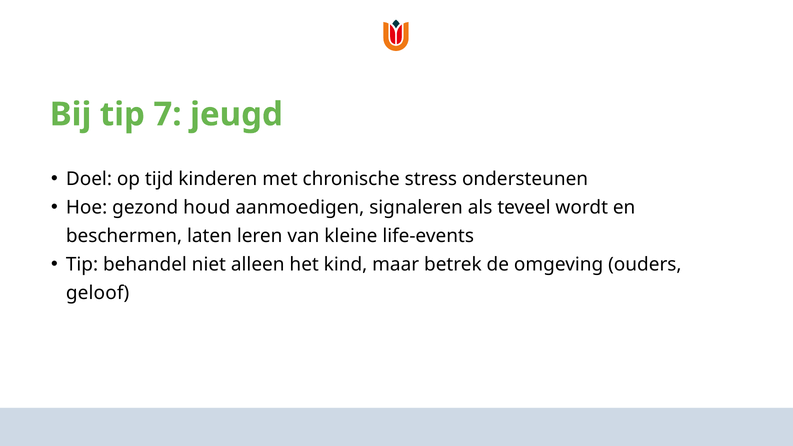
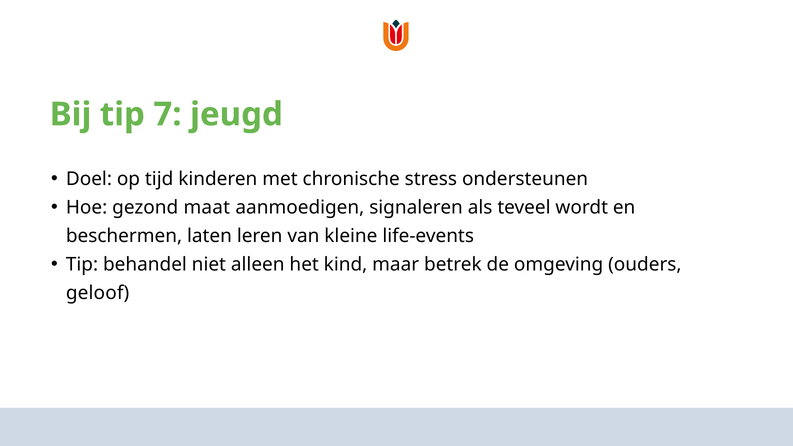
houd: houd -> maat (207, 208)
